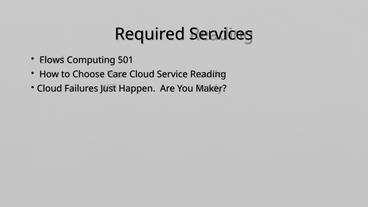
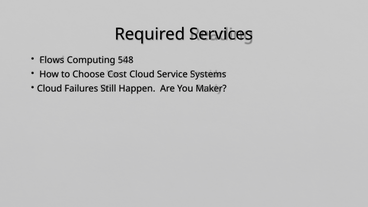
501: 501 -> 548 (126, 60)
Care: Care -> Cost (117, 74)
Reading: Reading -> Systems (208, 74)
Just: Just -> Still (108, 89)
